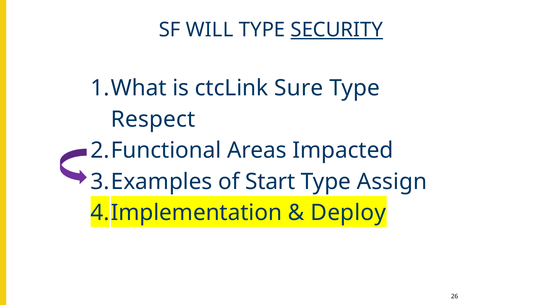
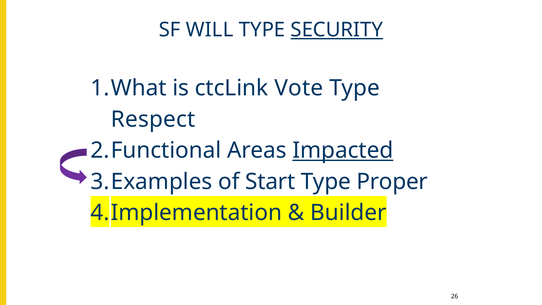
Sure: Sure -> Vote (299, 88)
Impacted underline: none -> present (343, 150)
Assign: Assign -> Proper (392, 182)
Deploy: Deploy -> Builder (348, 213)
